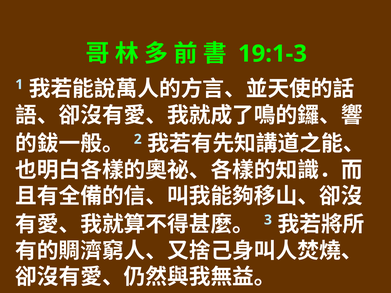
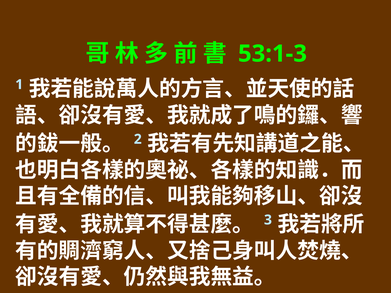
19:1-3: 19:1-3 -> 53:1-3 (272, 54)
